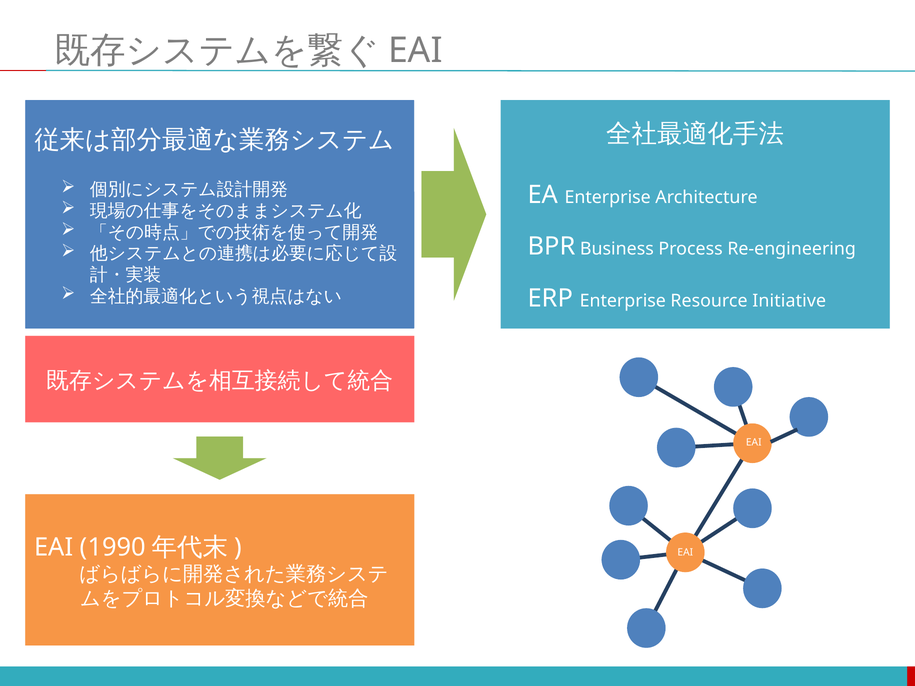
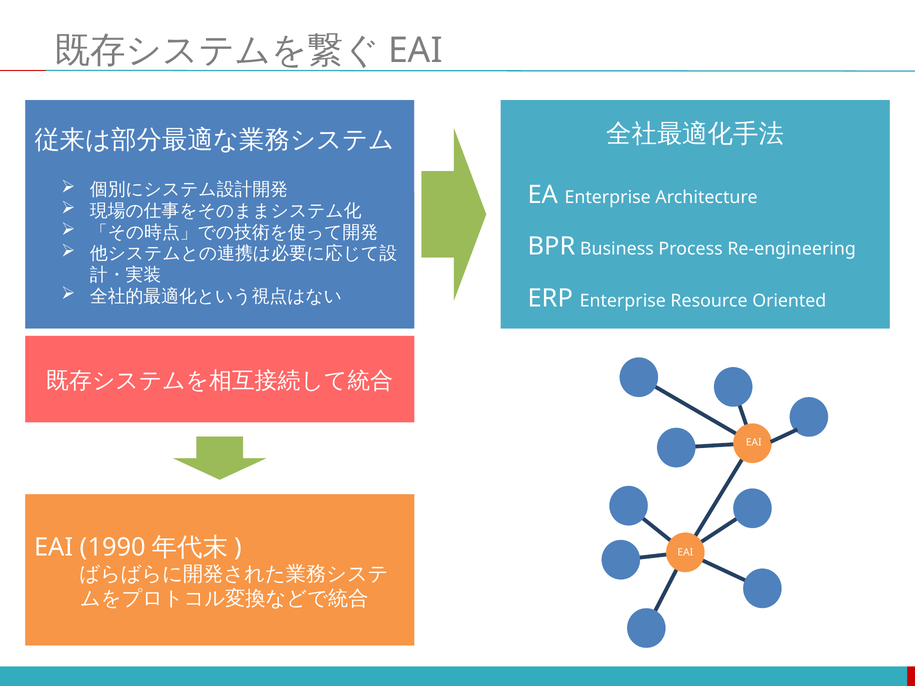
Initiative: Initiative -> Oriented (789, 301)
